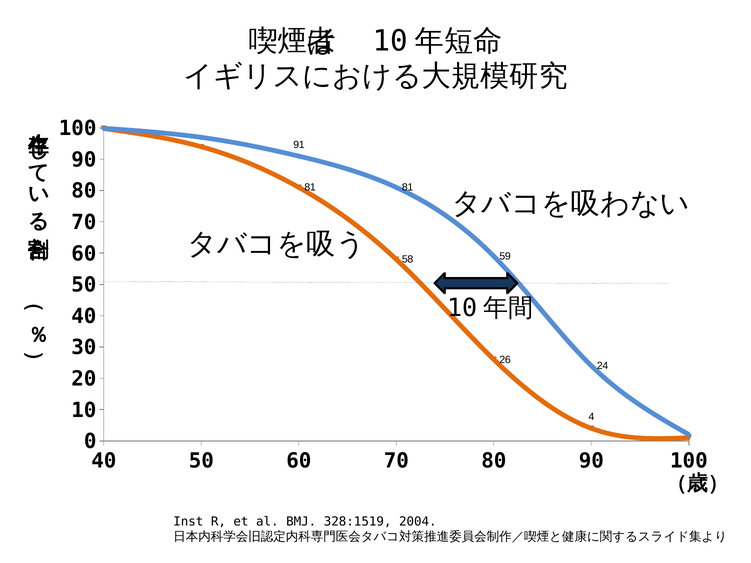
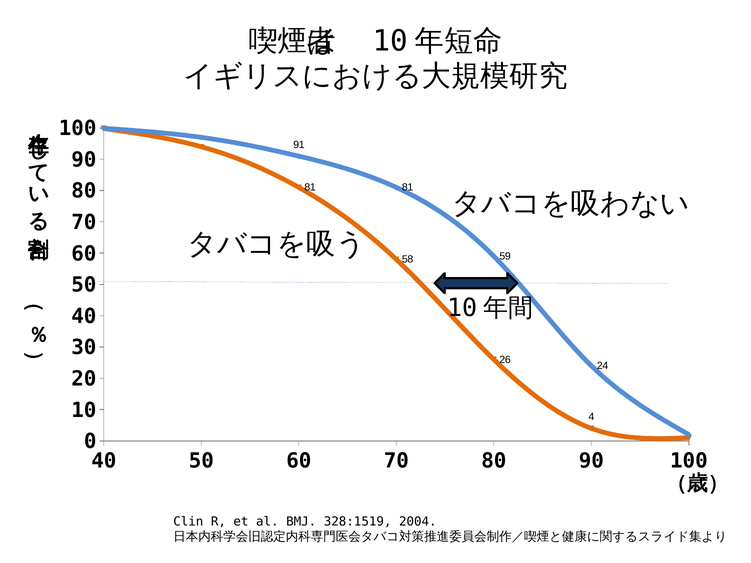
Inst: Inst -> Clin (188, 522)
